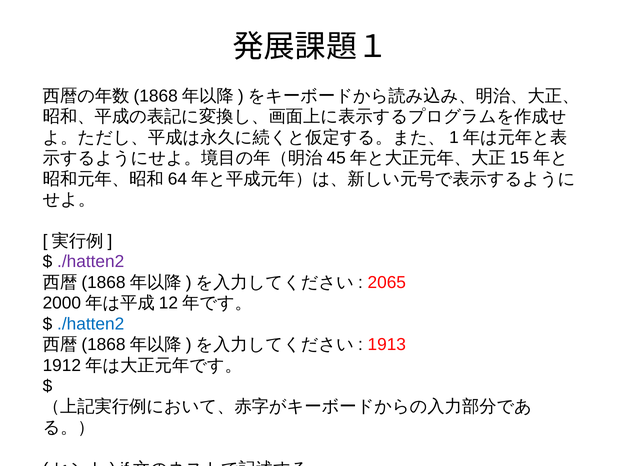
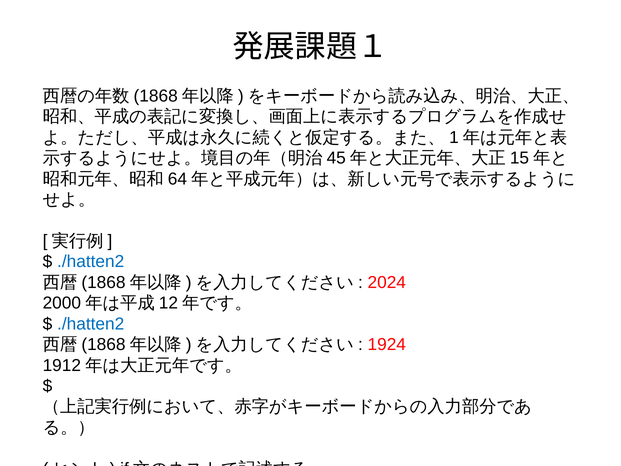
./hatten2 colour: purple -> blue (91, 262)
2065: 2065 -> 2024 (387, 282)
1913: 1913 -> 1924 (387, 344)
